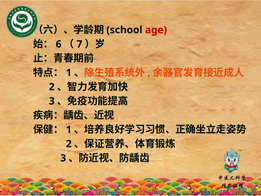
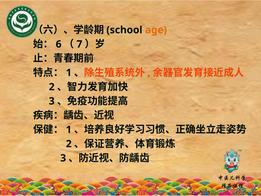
age colour: red -> orange (156, 30)
